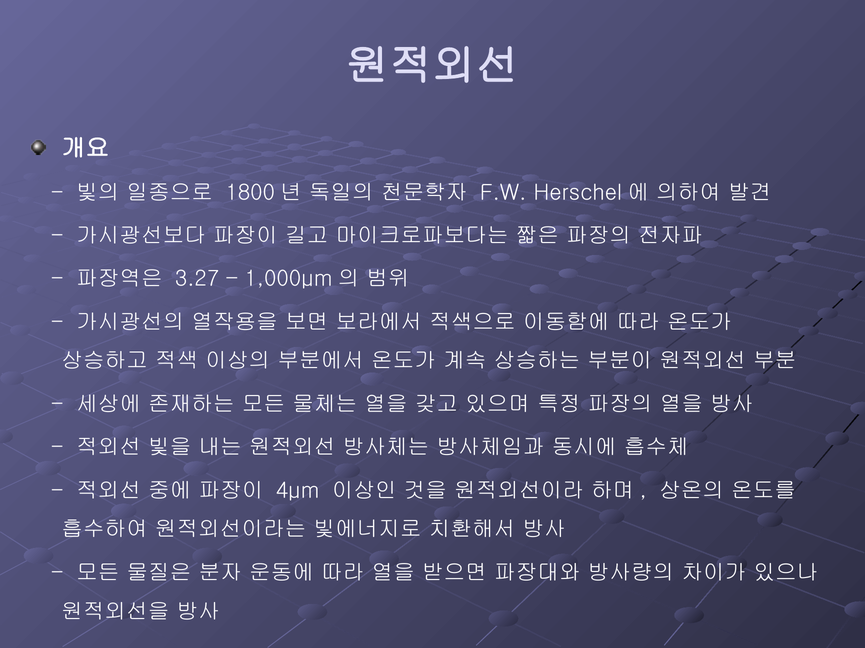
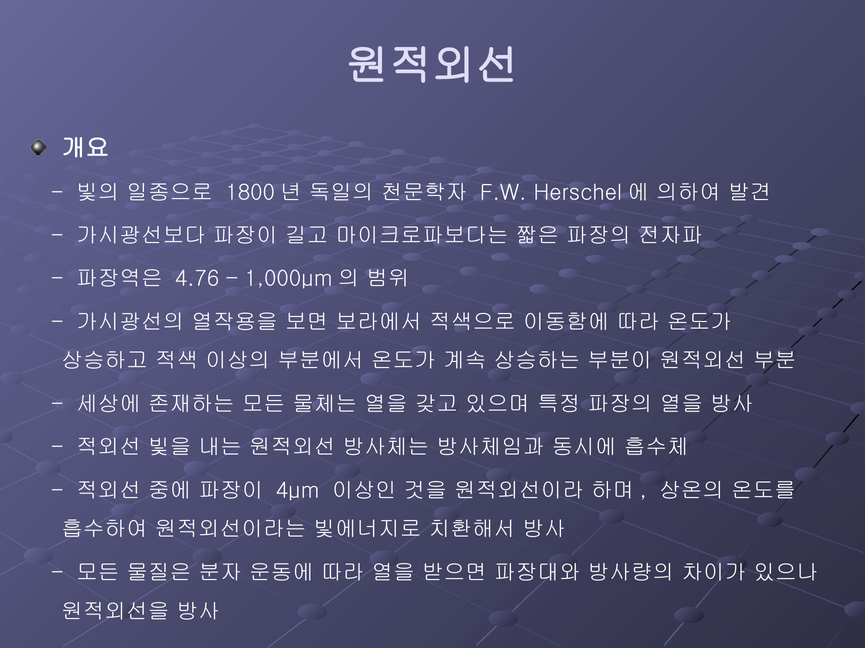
3.27: 3.27 -> 4.76 (197, 279)
